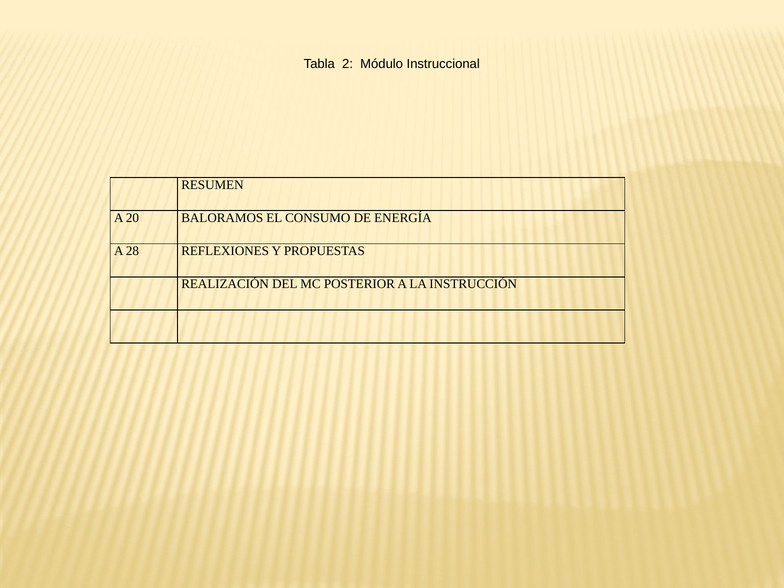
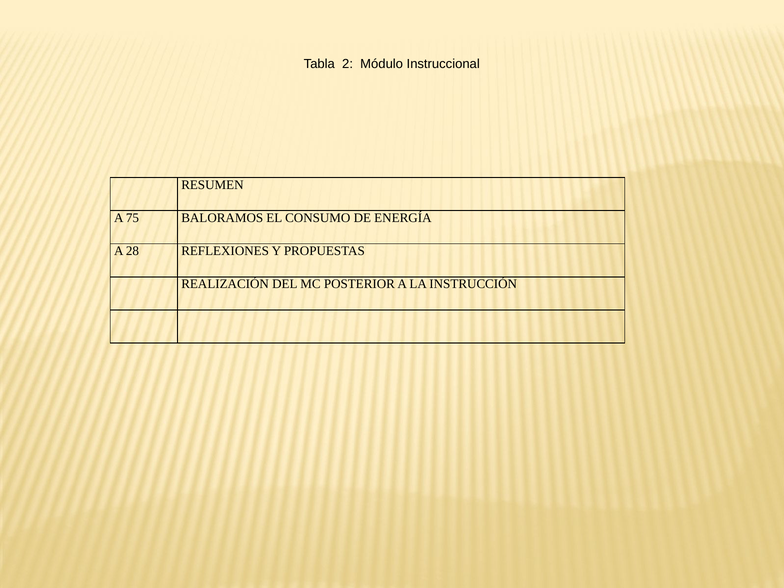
20: 20 -> 75 (132, 218)
